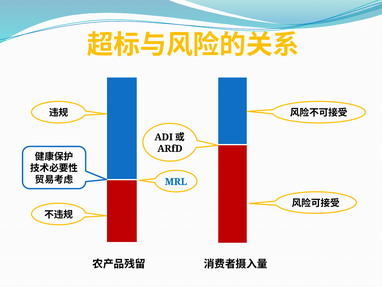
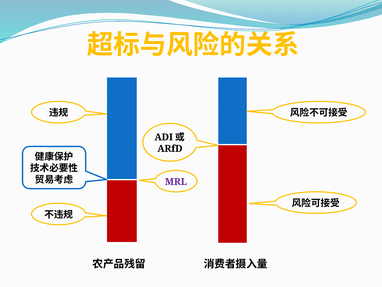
MRL colour: blue -> purple (176, 181)
